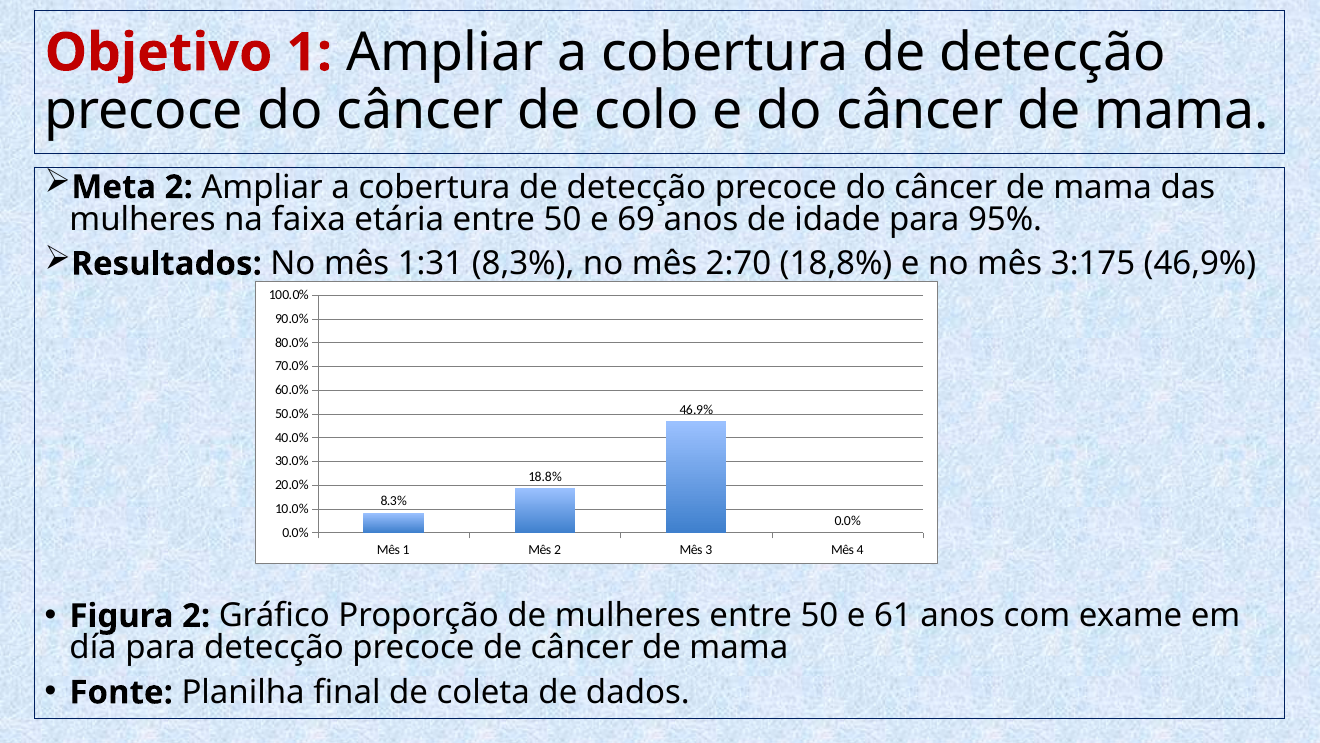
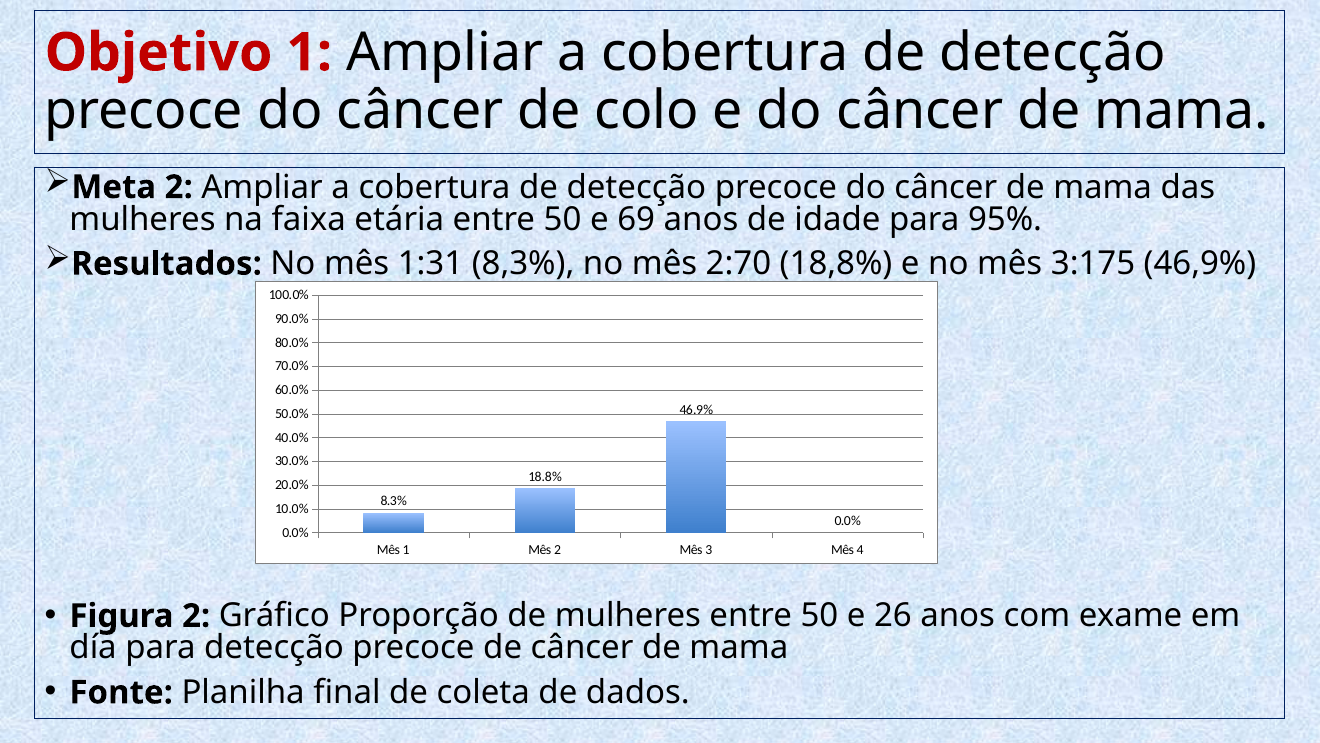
61: 61 -> 26 (893, 616)
